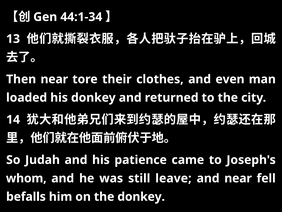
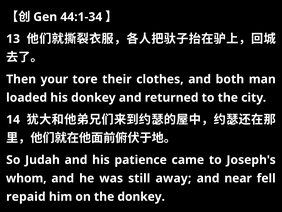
Then near: near -> your (54, 79)
even: even -> both (230, 79)
leave: leave -> away (173, 178)
befalls: befalls -> repaid (26, 196)
